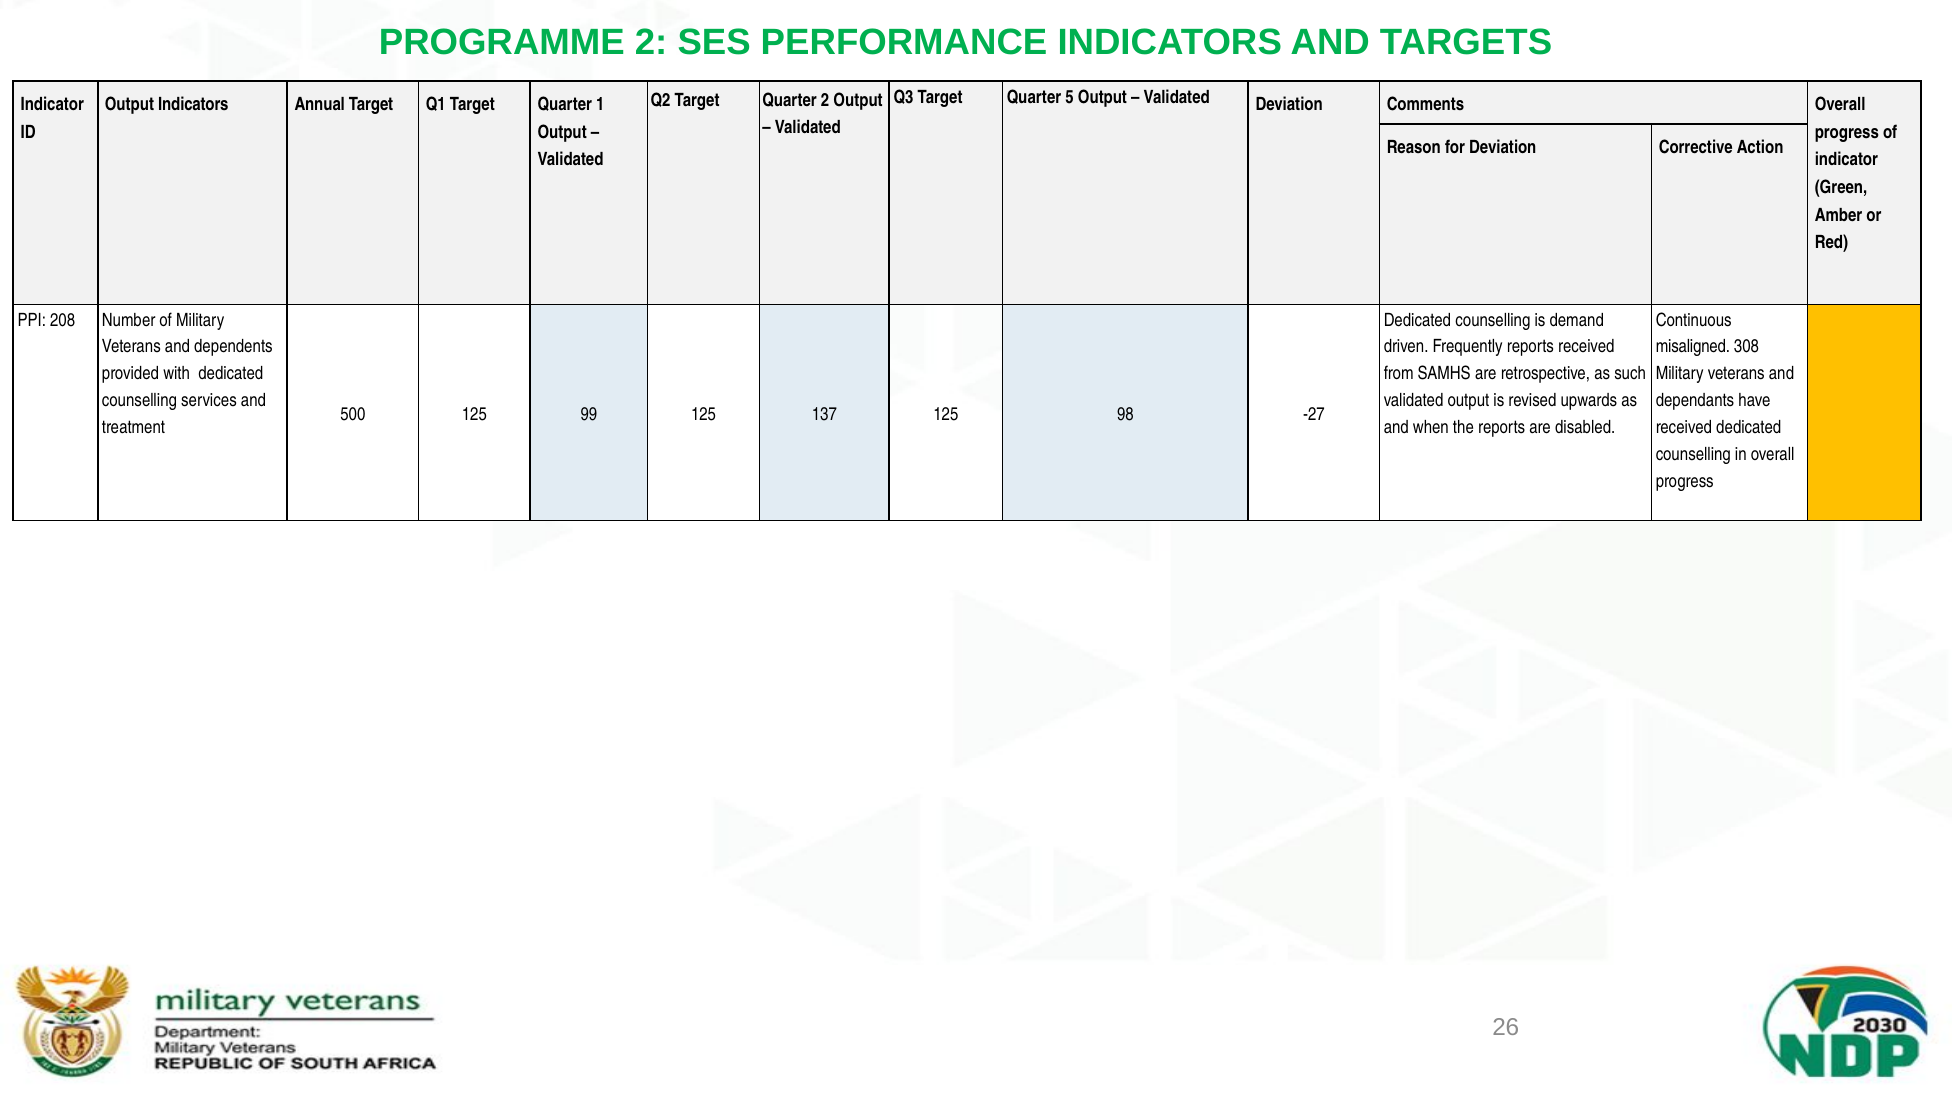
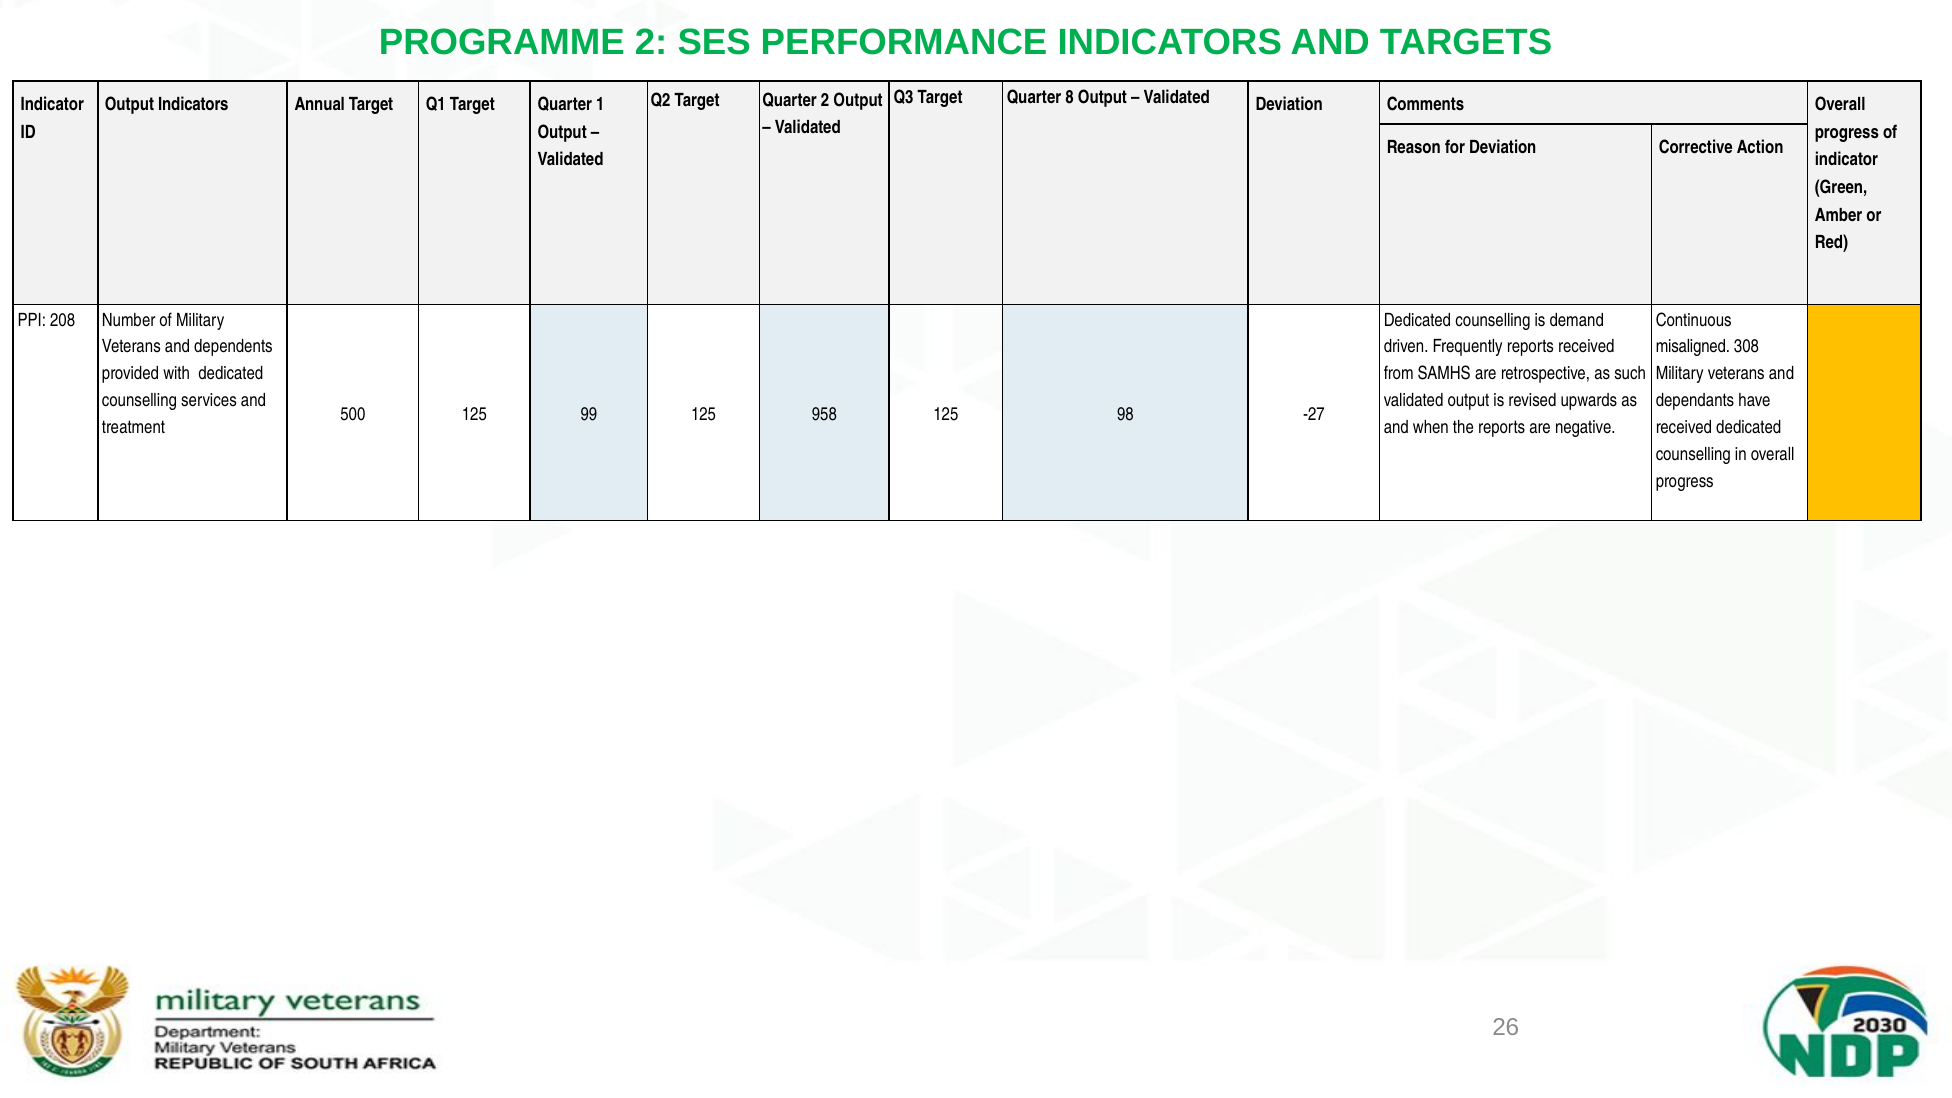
5: 5 -> 8 (1070, 97)
137: 137 -> 958 (824, 415)
disabled: disabled -> negative (1585, 427)
